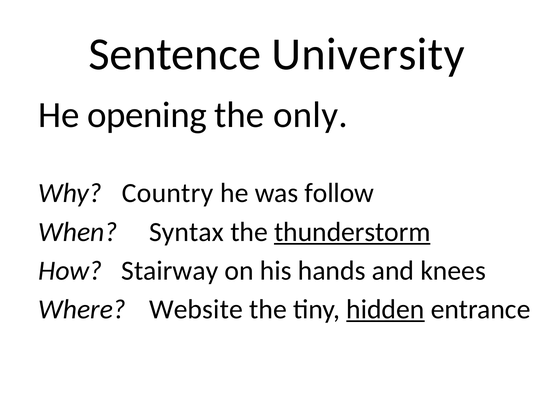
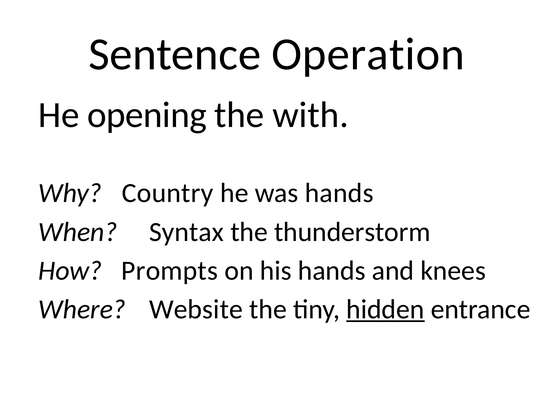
University: University -> Operation (368, 54)
only: only -> with (311, 115)
was follow: follow -> hands (339, 193)
thunderstorm underline: present -> none (352, 232)
Stairway: Stairway -> Prompts (170, 271)
